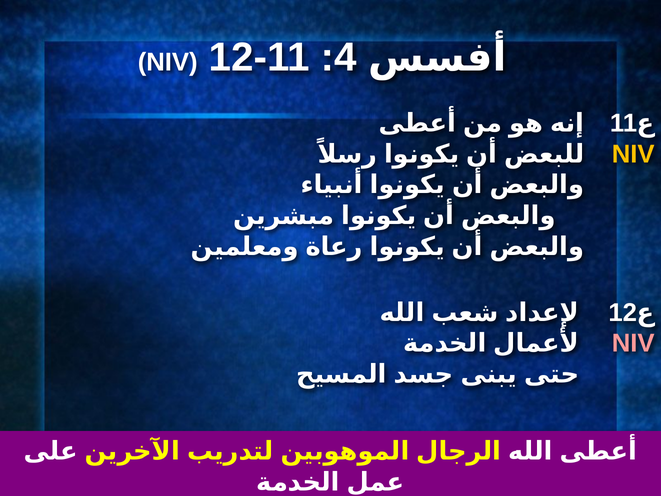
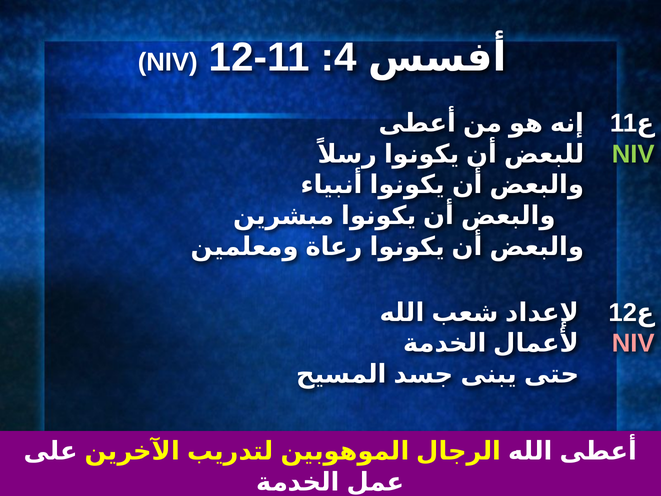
NIV colour: yellow -> light green (633, 154)
